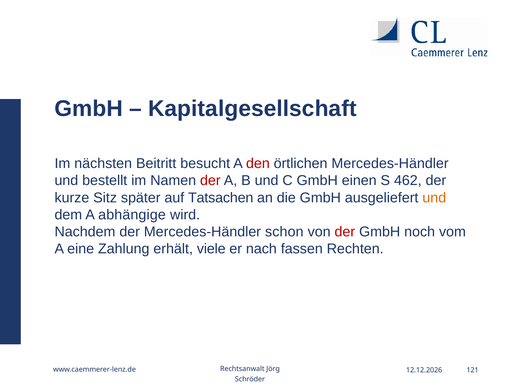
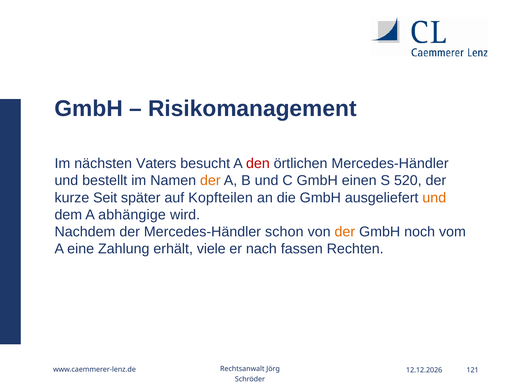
Kapitalgesellschaft: Kapitalgesellschaft -> Risikomanagement (252, 109)
Beitritt: Beitritt -> Vaters (156, 163)
der colour: red -> orange (210, 181)
462: 462 -> 520 (408, 181)
Sitz: Sitz -> Seit (105, 198)
Tatsachen: Tatsachen -> Kopfteilen (221, 198)
der colour: red -> orange (345, 232)
